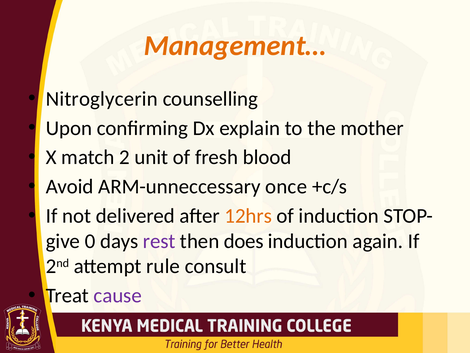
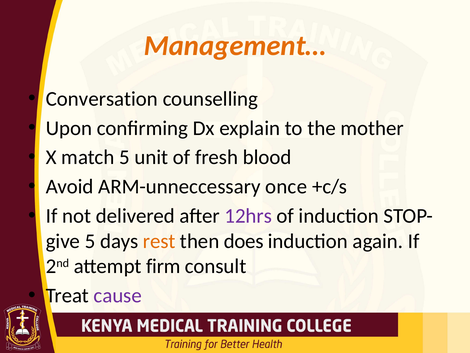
Nitroglycerin: Nitroglycerin -> Conversation (102, 99)
match 2: 2 -> 5 (124, 157)
12hrs colour: orange -> purple (248, 216)
0: 0 -> 5 (90, 241)
rest colour: purple -> orange (159, 241)
rule: rule -> firm (163, 266)
